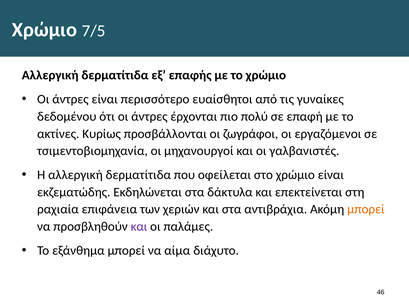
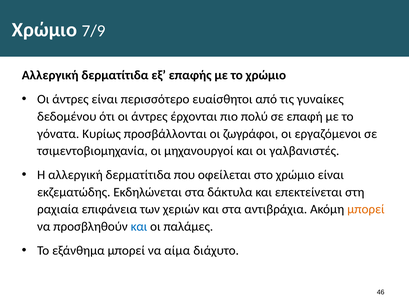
7/5: 7/5 -> 7/9 (94, 31)
ακτίνες: ακτίνες -> γόνατα (58, 134)
και colour: purple -> blue (139, 227)
